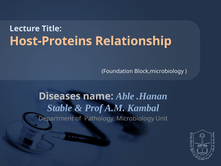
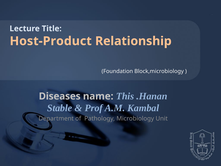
Host-Proteins: Host-Proteins -> Host-Product (51, 41)
Able: Able -> This (125, 96)
